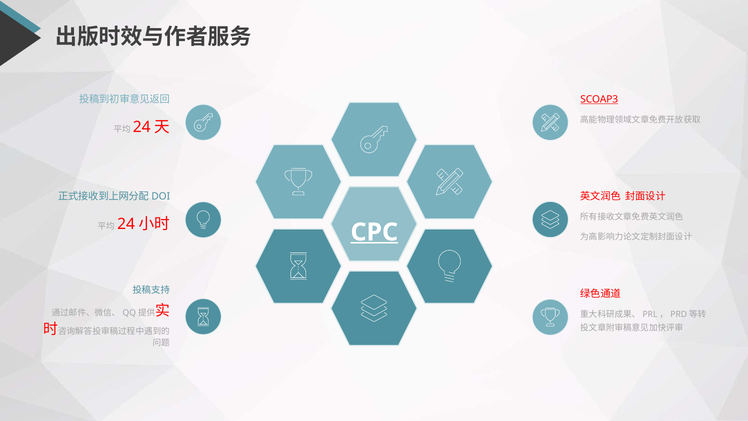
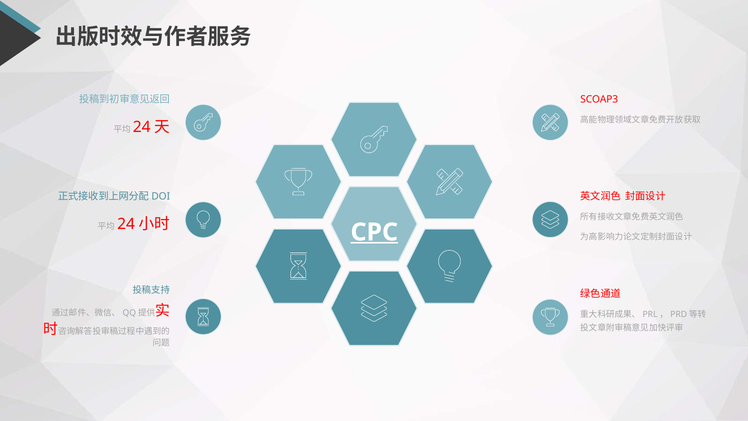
SCOAP3 underline: present -> none (599, 99)
